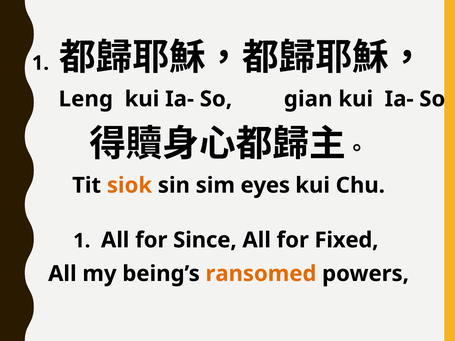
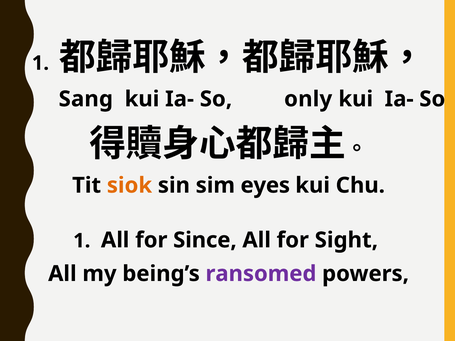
Leng: Leng -> Sang (86, 99)
gian: gian -> only (308, 99)
Fixed: Fixed -> Sight (346, 240)
ransomed colour: orange -> purple (261, 274)
